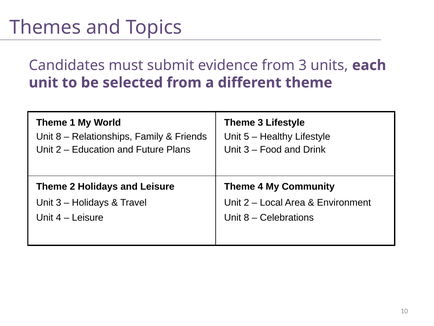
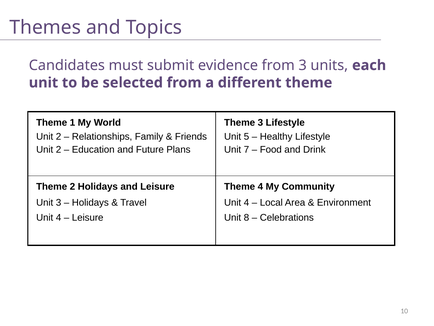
8: 8 -> 2 (59, 137)
3: 3 -> 7 (246, 149)
2: 2 -> 4 (246, 202)
